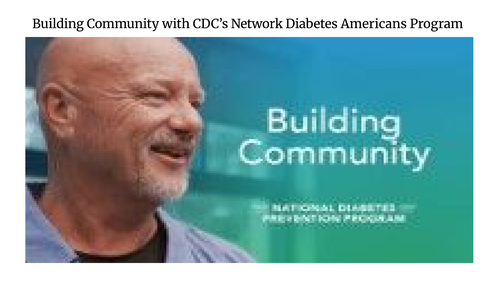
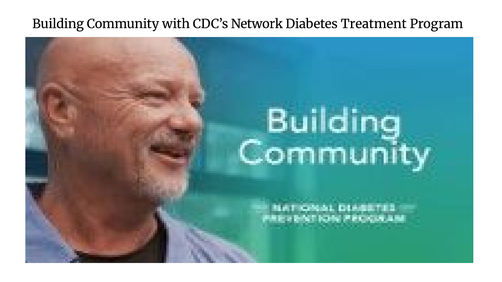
Americans: Americans -> Treatment (374, 24)
